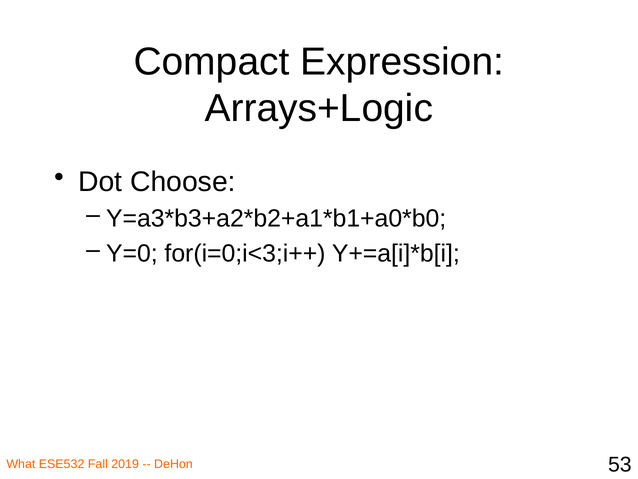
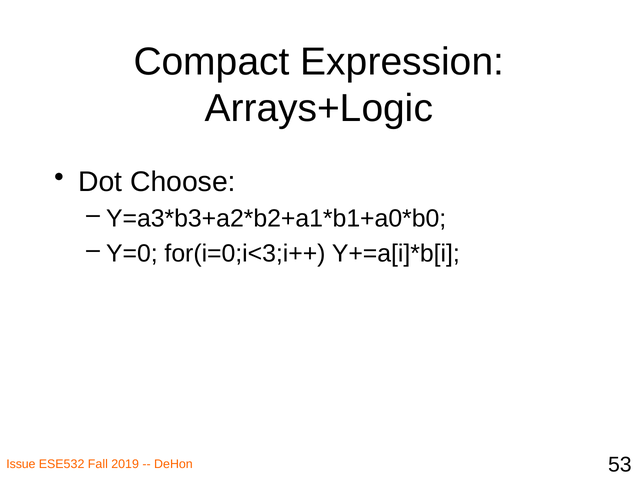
What: What -> Issue (21, 463)
